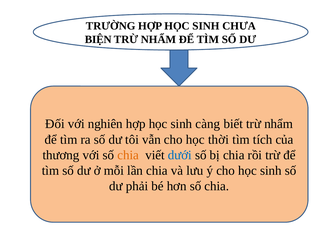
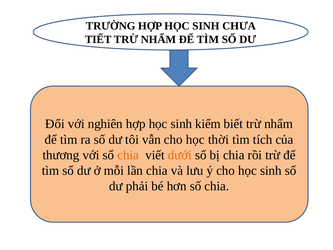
BIỆN: BIỆN -> TIẾT (98, 39)
càng: càng -> kiểm (208, 124)
dưới colour: blue -> orange (180, 155)
